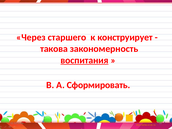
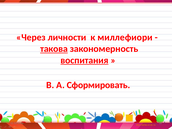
старшего: старшего -> личности (67, 37)
конструирует: конструирует -> миллефиори (125, 37)
такова underline: none -> present (54, 49)
